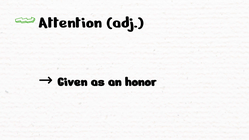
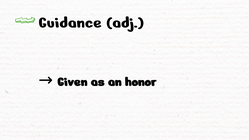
Attention: Attention -> Guidance (70, 22)
